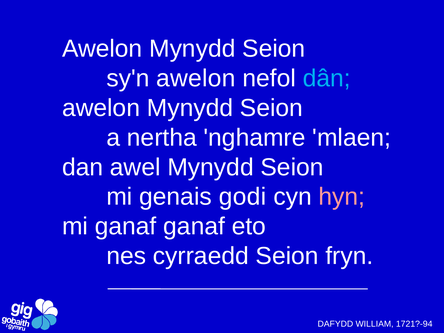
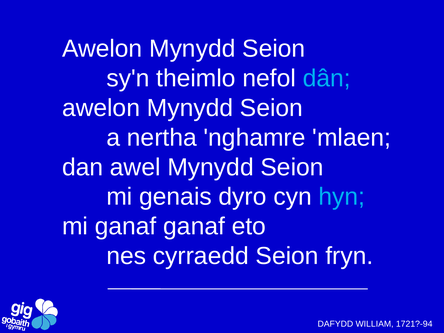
sy'n awelon: awelon -> theimlo (196, 78)
godi: godi -> dyro (243, 197)
hyn colour: pink -> light blue (342, 197)
